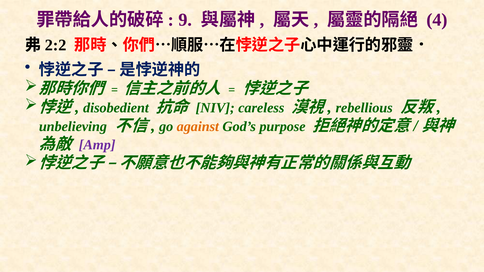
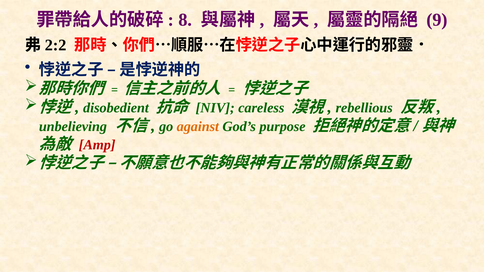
9: 9 -> 8 (185, 20)
4: 4 -> 9 (437, 20)
Amp colour: purple -> red (97, 145)
